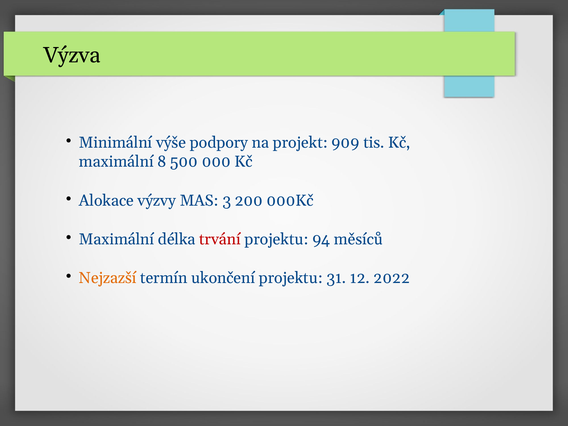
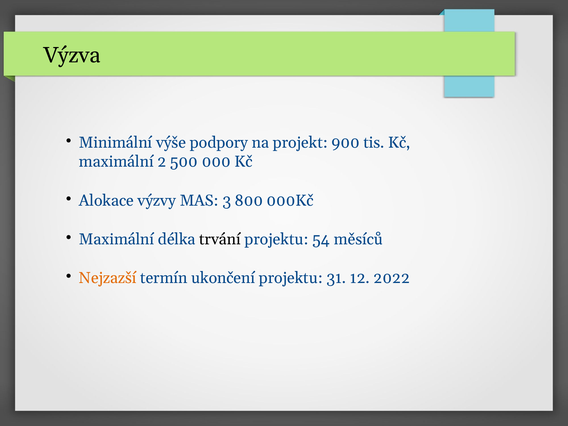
909: 909 -> 900 (346, 143)
8: 8 -> 2 (162, 162)
200: 200 -> 800 (249, 200)
trvání colour: red -> black (220, 239)
94: 94 -> 54 (321, 239)
